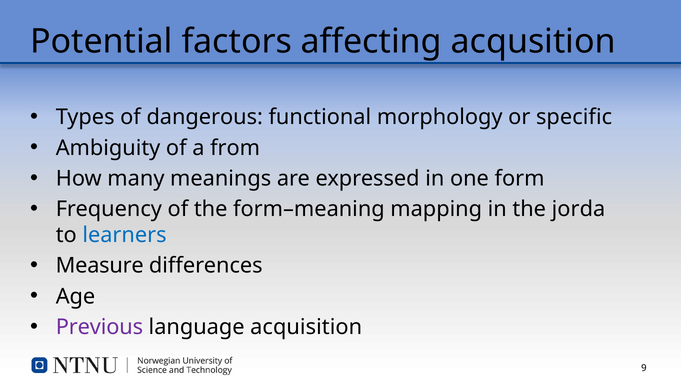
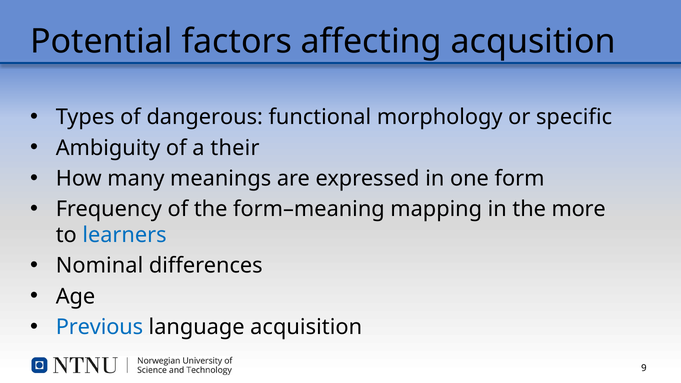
from: from -> their (235, 148)
jorda: jorda -> more (579, 209)
Measure: Measure -> Nominal (100, 266)
Previous colour: purple -> blue (99, 327)
